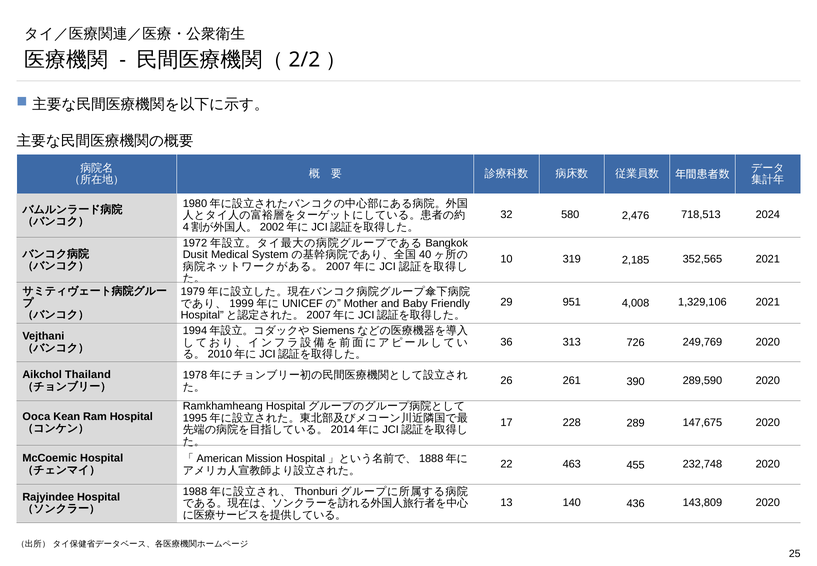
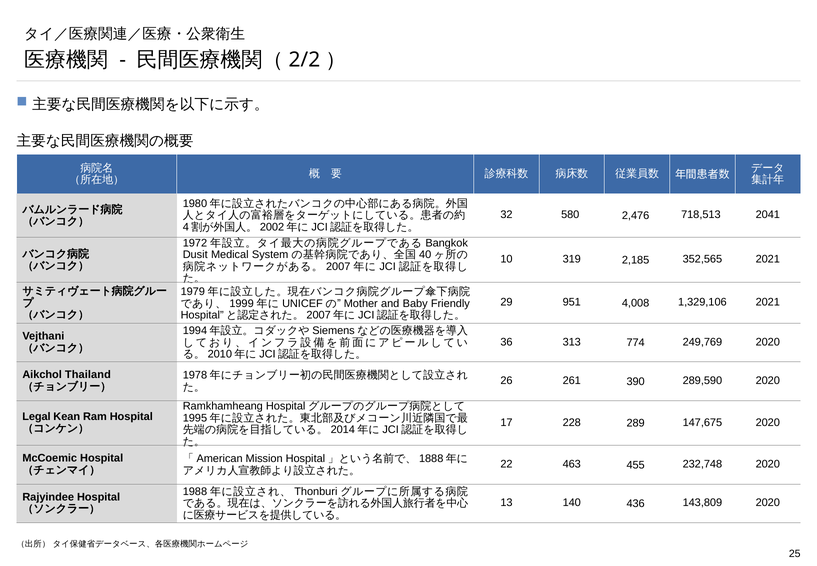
2024: 2024 -> 2041 (768, 215)
726: 726 -> 774 (636, 343)
Ooca: Ooca -> Legal (36, 416)
